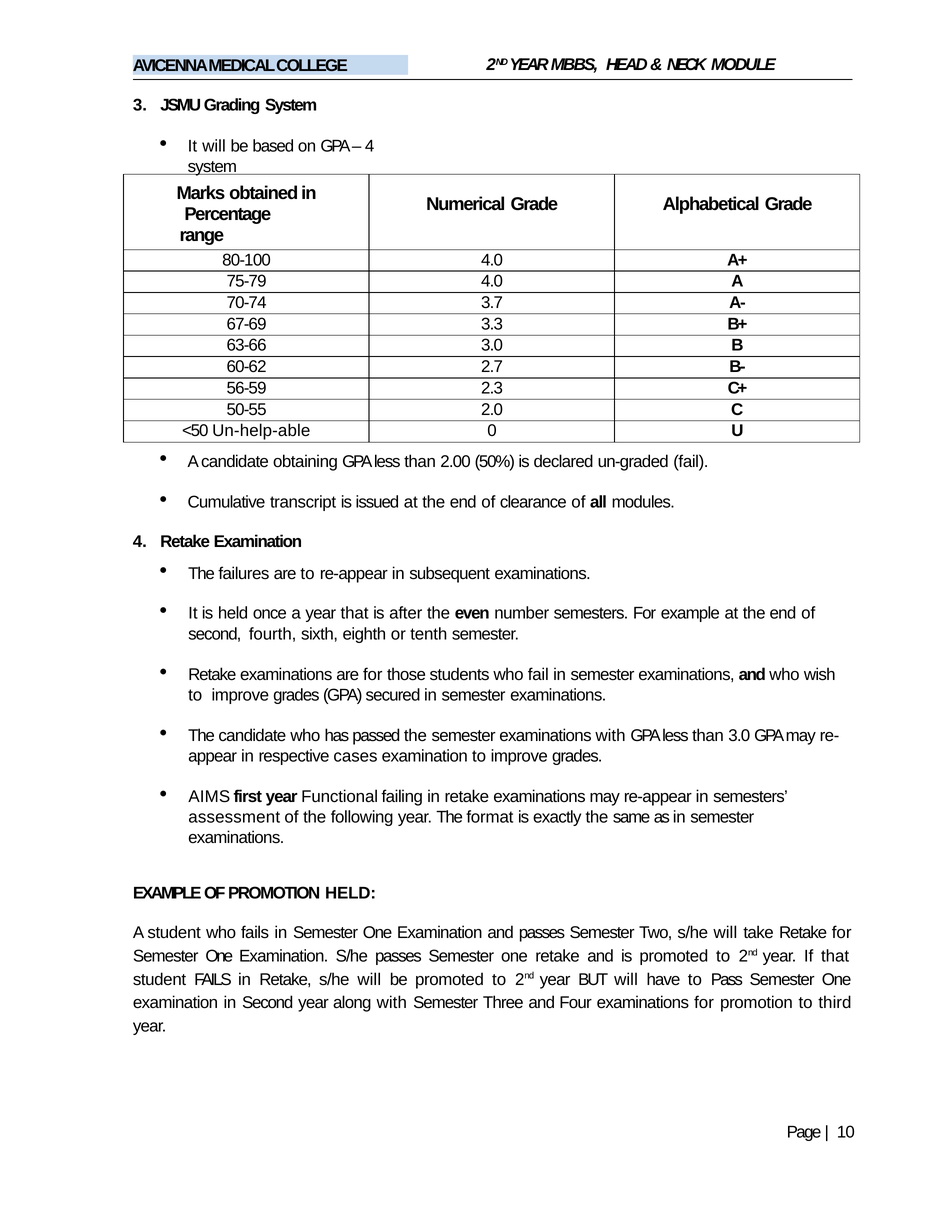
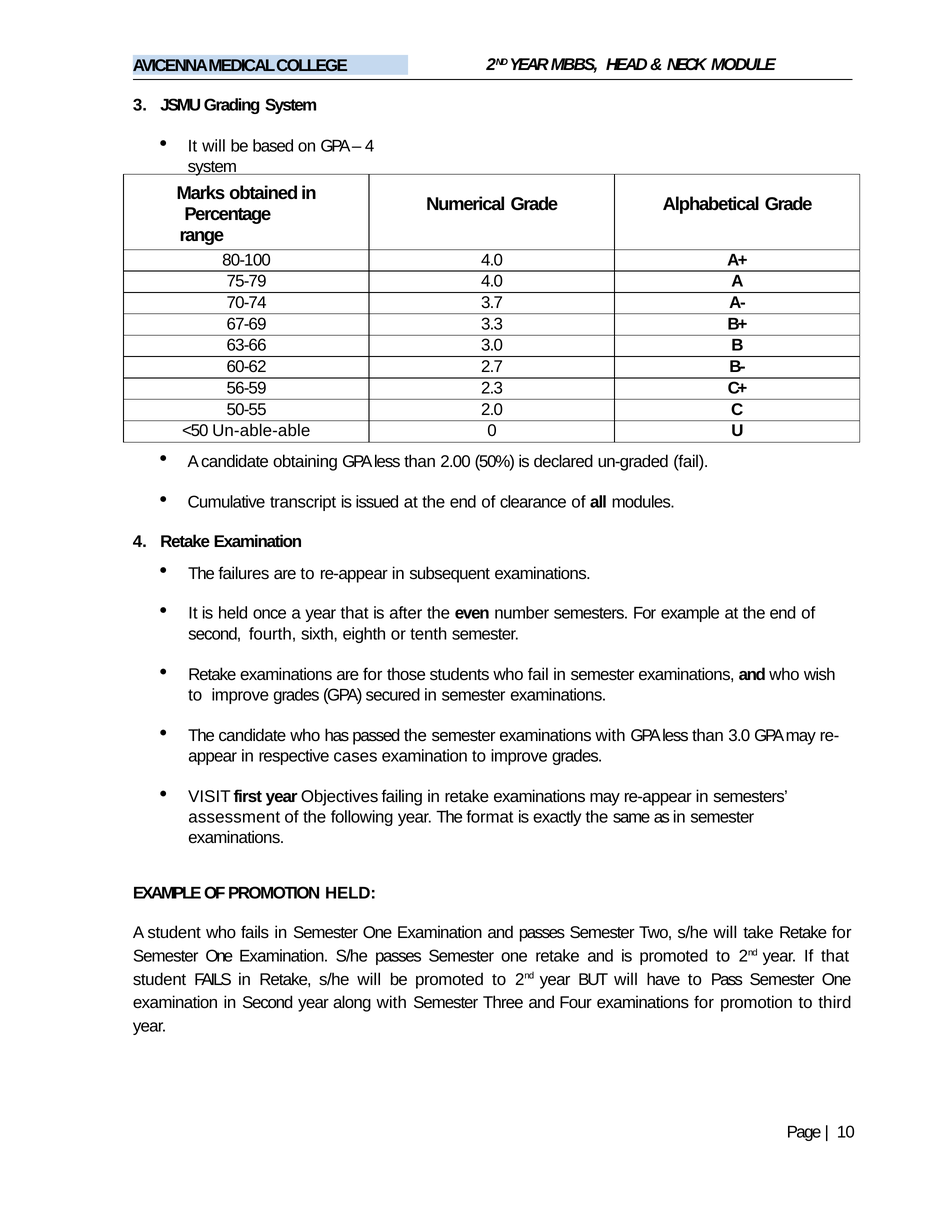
Un-help-able: Un-help-able -> Un-able-able (261, 431)
AIMS: AIMS -> VISIT (209, 797)
Functional: Functional -> Objectives (340, 797)
